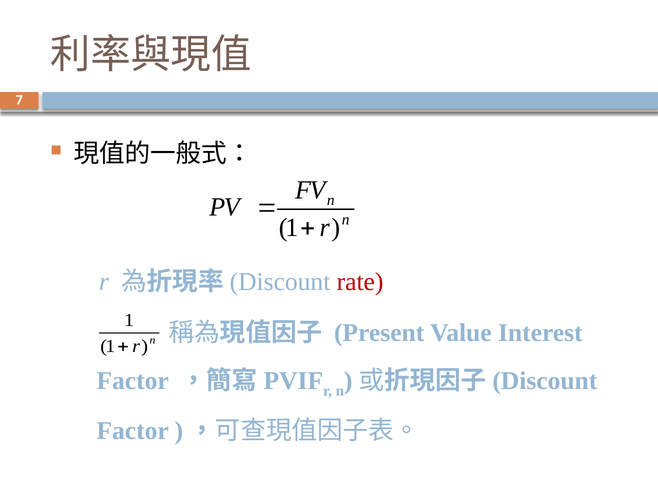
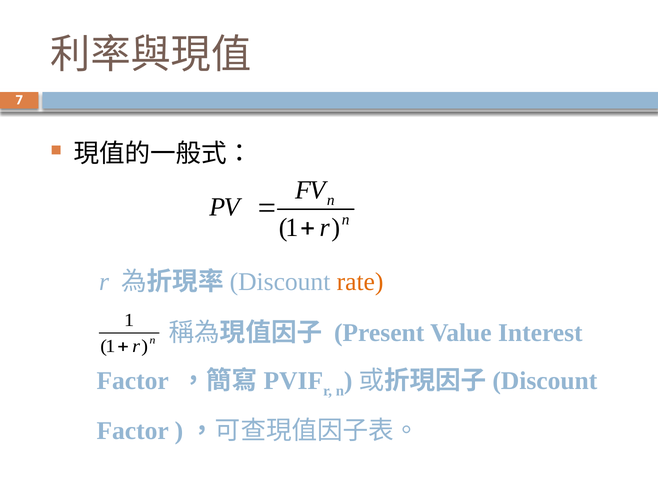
rate colour: red -> orange (360, 282)
